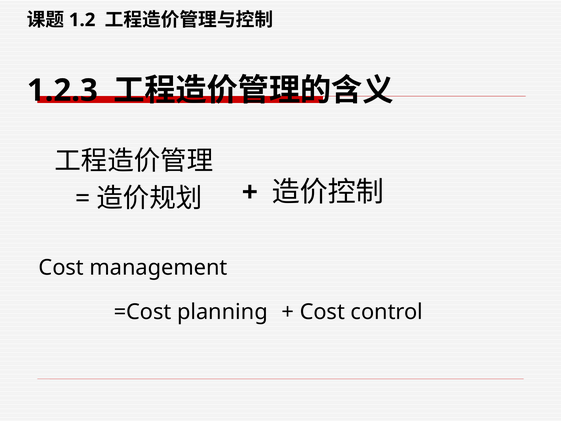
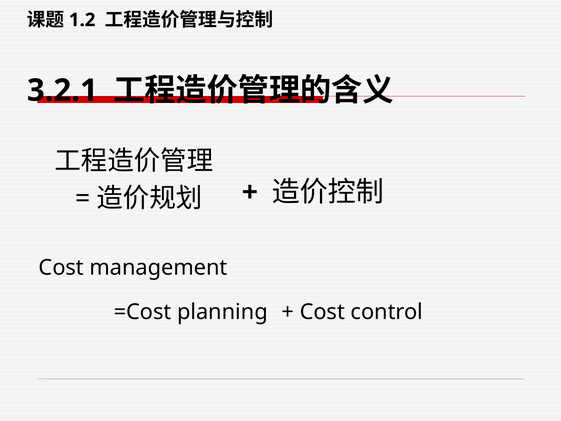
1.2.3: 1.2.3 -> 3.2.1 (62, 90)
